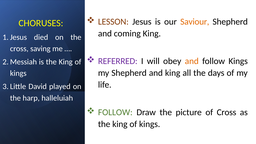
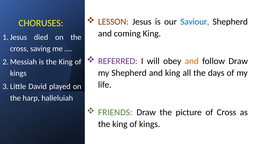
Saviour colour: orange -> blue (195, 22)
follow Kings: Kings -> Draw (238, 61)
FOLLOW: FOLLOW -> FRIENDS (115, 112)
